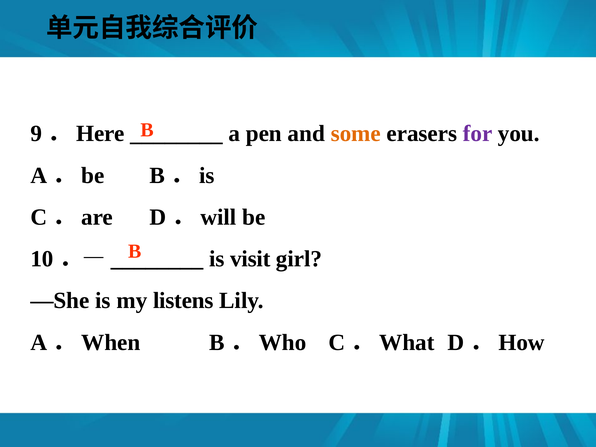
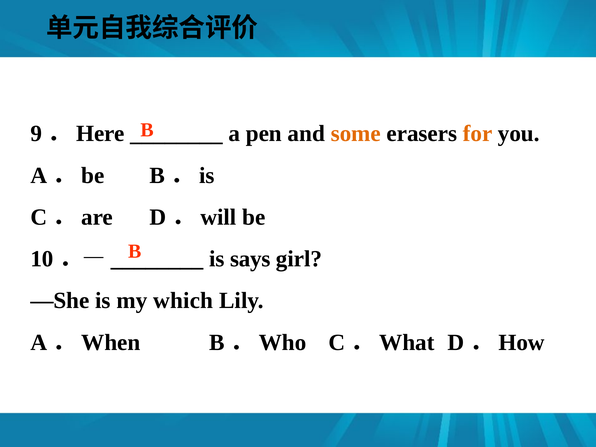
for colour: purple -> orange (478, 134)
visit: visit -> says (250, 259)
listens: listens -> which (183, 301)
